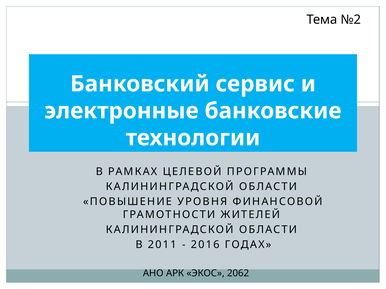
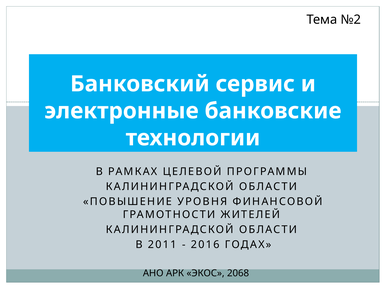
2062: 2062 -> 2068 (238, 274)
